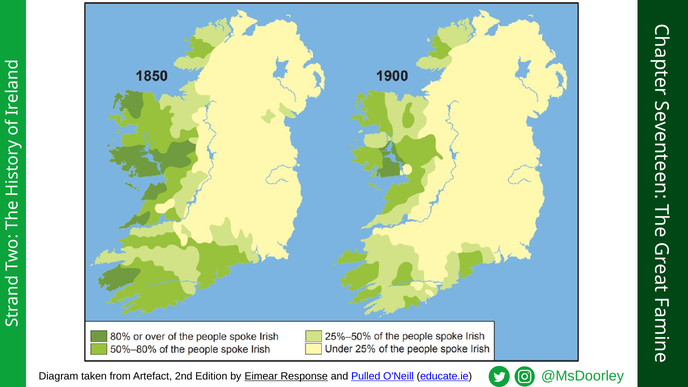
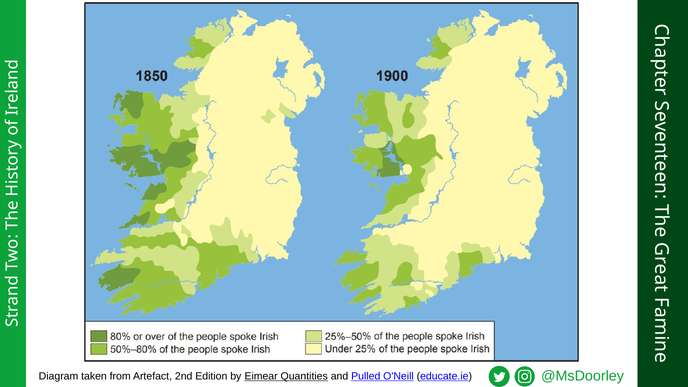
Response: Response -> Quantities (304, 376)
